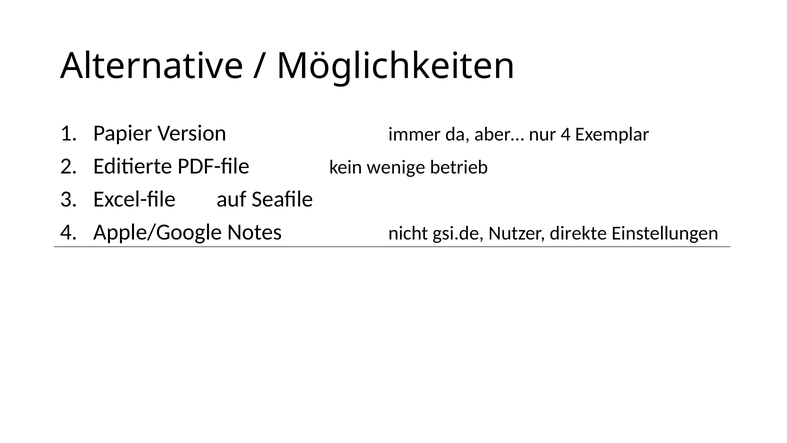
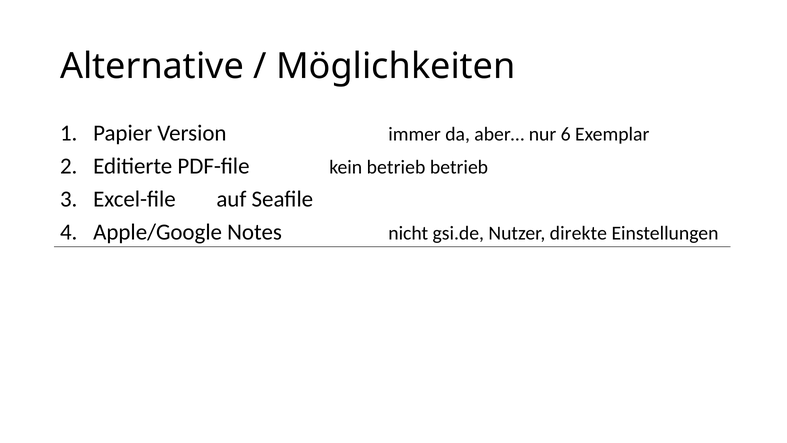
nur 4: 4 -> 6 (566, 134)
kein wenige: wenige -> betrieb (396, 167)
